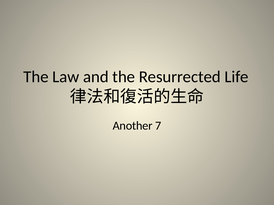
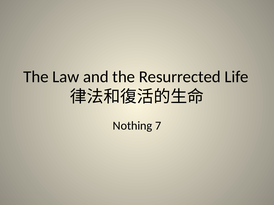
Another: Another -> Nothing (133, 126)
